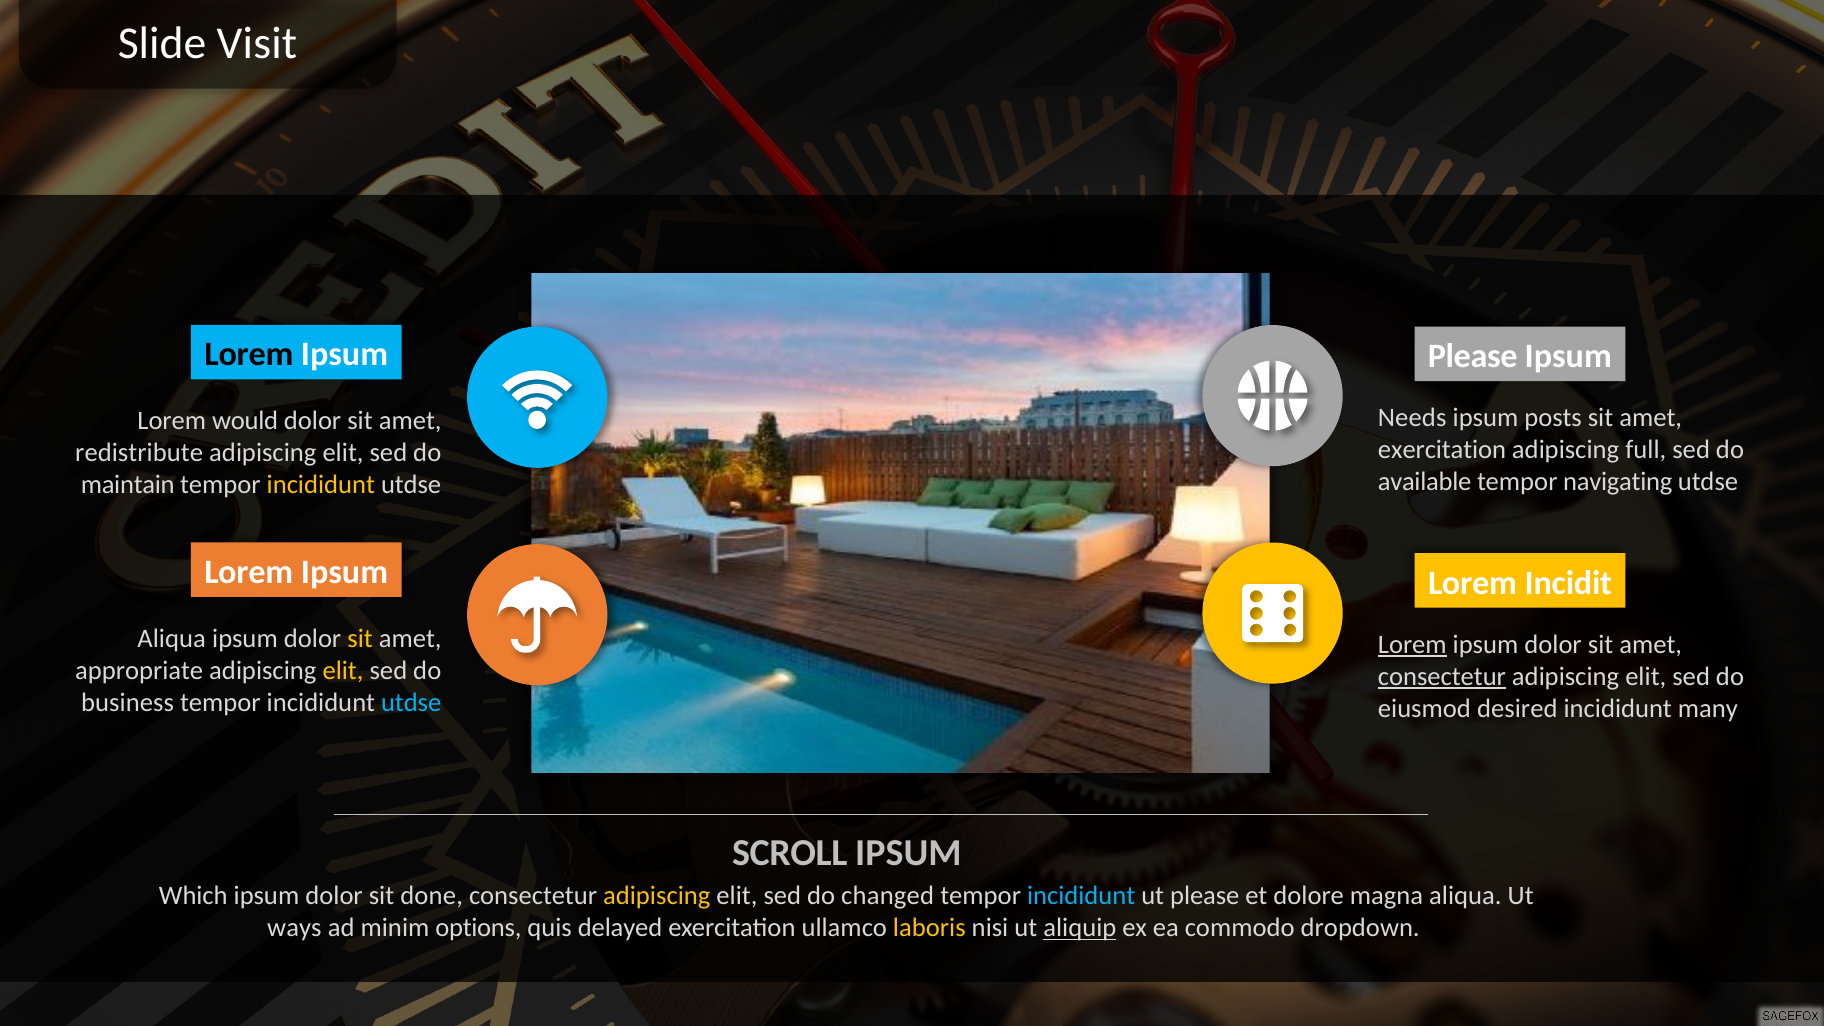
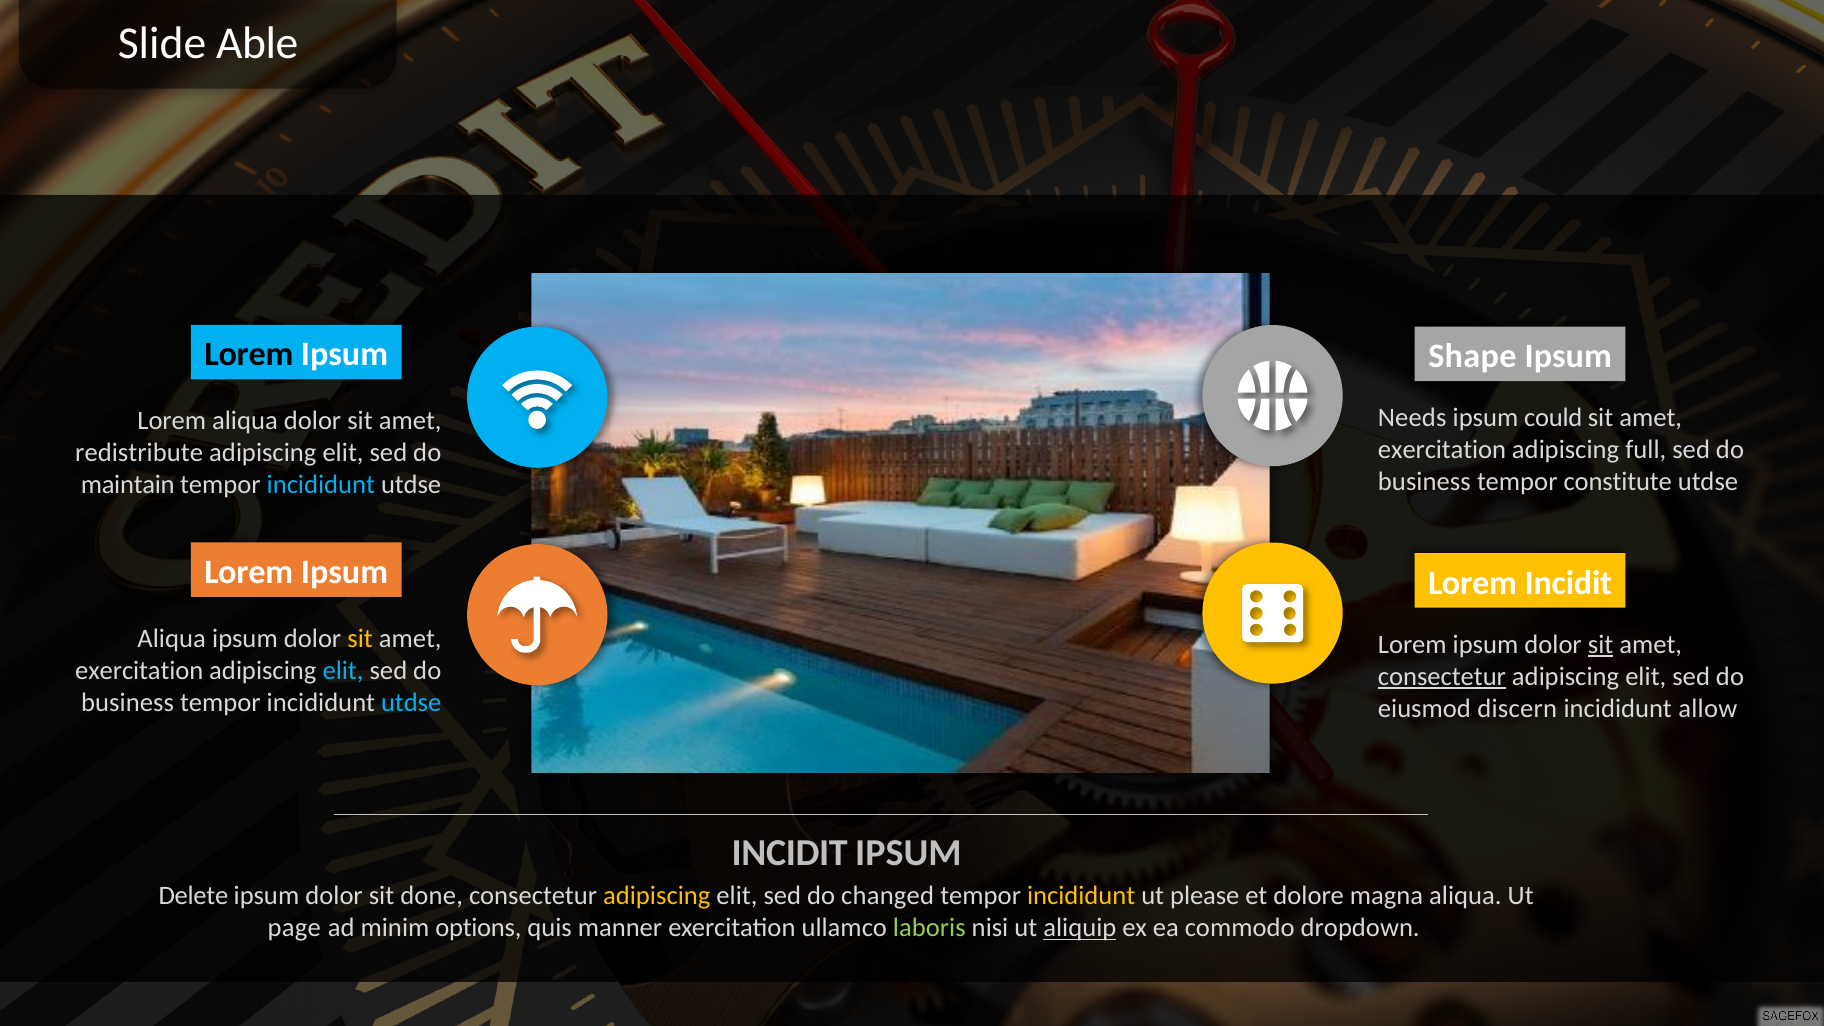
Visit: Visit -> Able (257, 43)
Please: Please -> Shape (1472, 356)
posts: posts -> could (1553, 418)
Lorem would: would -> aliqua (245, 421)
available: available -> business (1424, 482)
navigating: navigating -> constitute (1618, 482)
incididunt colour: yellow -> light blue (321, 485)
Lorem underline: present -> none (1412, 645)
sit underline: none -> present (1601, 645)
appropriate: appropriate -> exercitation (139, 671)
elit colour: yellow -> light blue (343, 671)
desired: desired -> discern (1517, 708)
many: many -> allow (1708, 708)
SCROLL: SCROLL -> INCIDIT (790, 853)
Which: Which -> Delete (193, 896)
incididunt colour: light blue -> yellow (1081, 896)
ways: ways -> page (294, 928)
delayed: delayed -> manner (620, 928)
laboris colour: yellow -> light green (929, 928)
